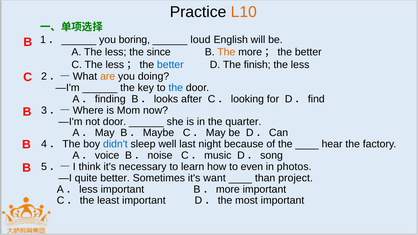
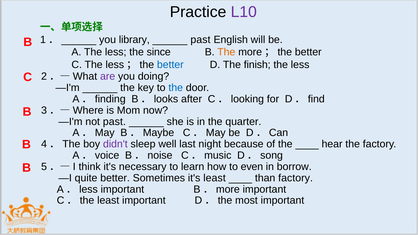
L10 colour: orange -> purple (244, 12)
boring: boring -> library (134, 40)
loud: loud -> past (200, 40)
are colour: orange -> purple (108, 77)
not door: door -> past (114, 122)
didn't colour: blue -> purple (115, 144)
photos: photos -> borrow (294, 167)
it's want: want -> least (215, 178)
than project: project -> factory (296, 178)
